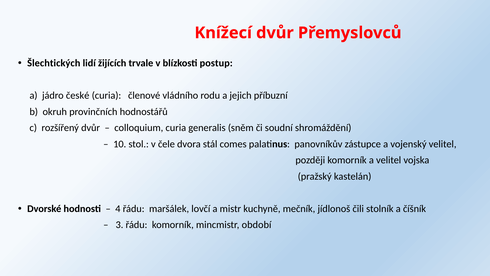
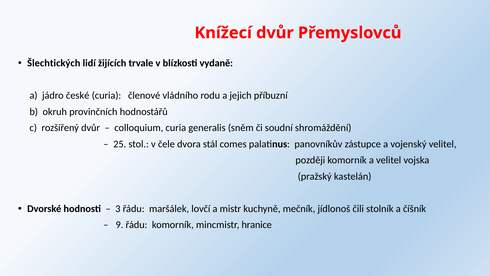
postup: postup -> vydaně (216, 63)
10: 10 -> 25 (120, 144)
4: 4 -> 3 (118, 208)
3: 3 -> 9 (119, 225)
období: období -> hranice (257, 225)
